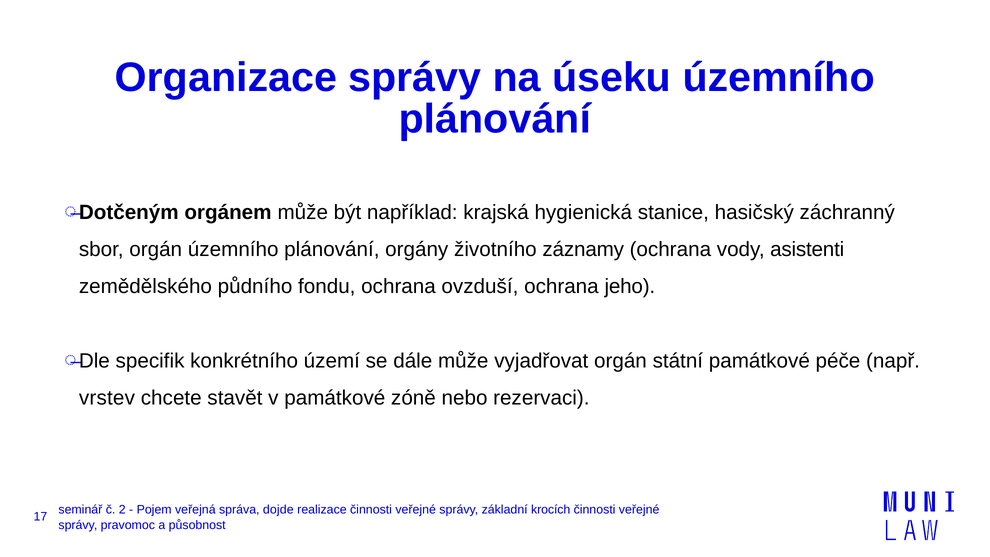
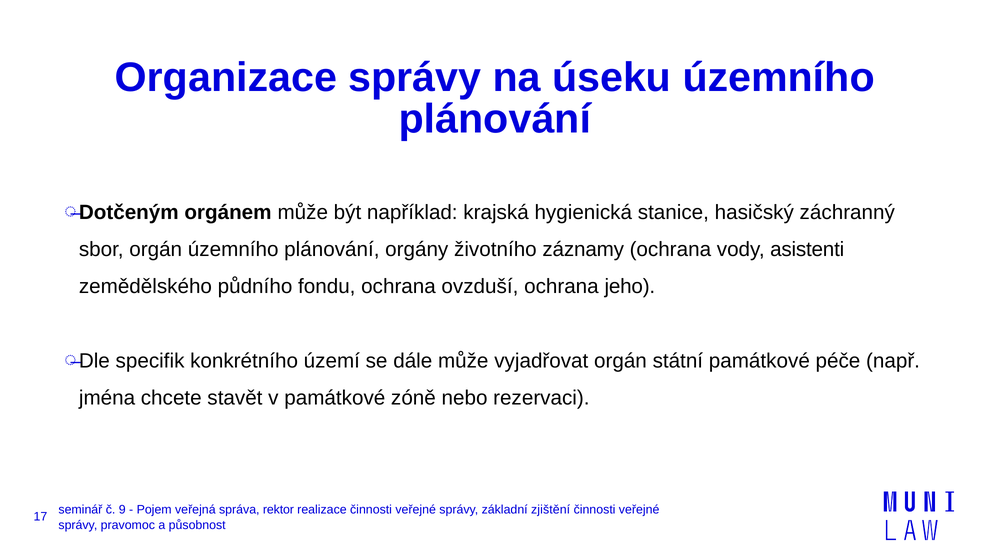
vrstev: vrstev -> jména (107, 398)
2: 2 -> 9 (122, 509)
dojde: dojde -> rektor (278, 509)
krocích: krocích -> zjištění (551, 509)
